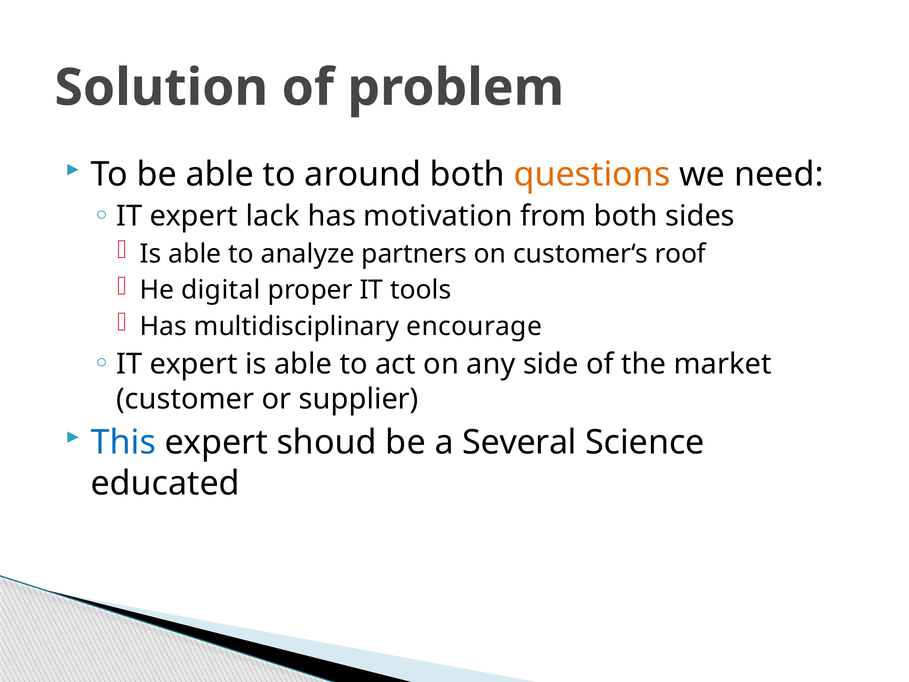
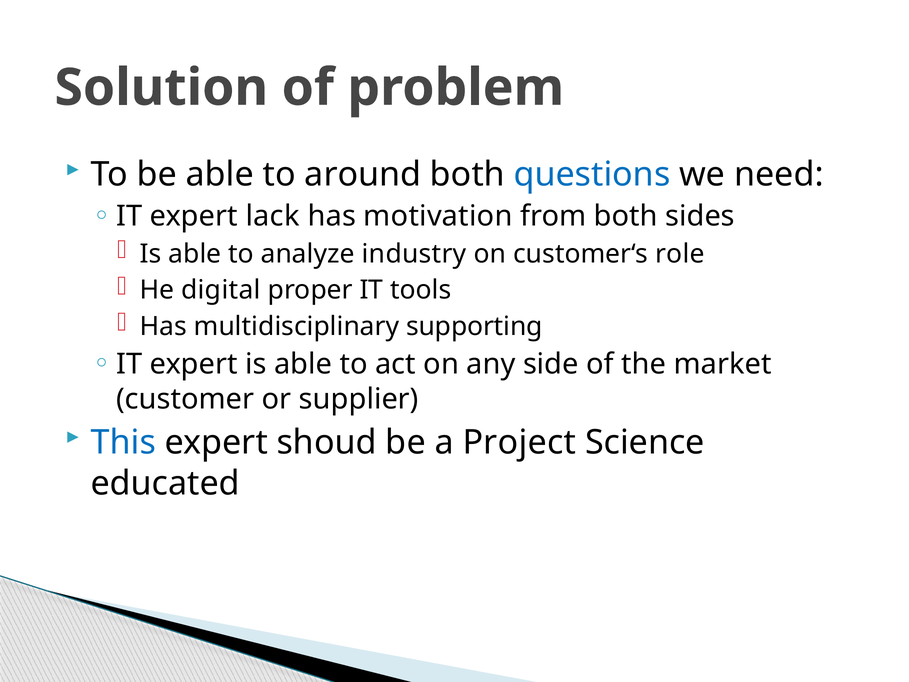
questions colour: orange -> blue (592, 175)
partners: partners -> industry (414, 254)
roof: roof -> role (680, 254)
encourage: encourage -> supporting (474, 326)
Several: Several -> Project (519, 442)
